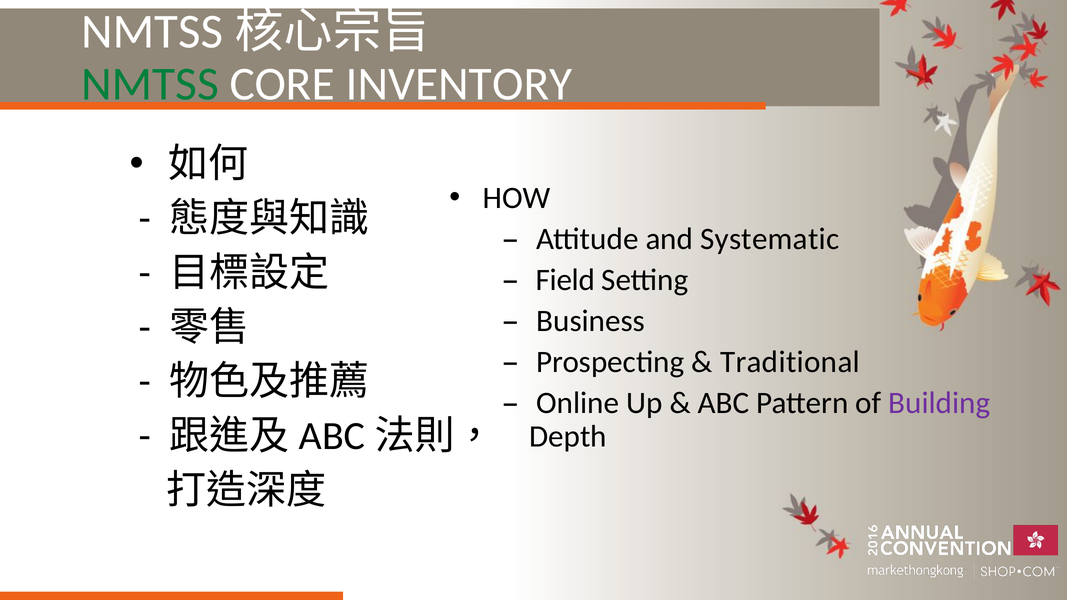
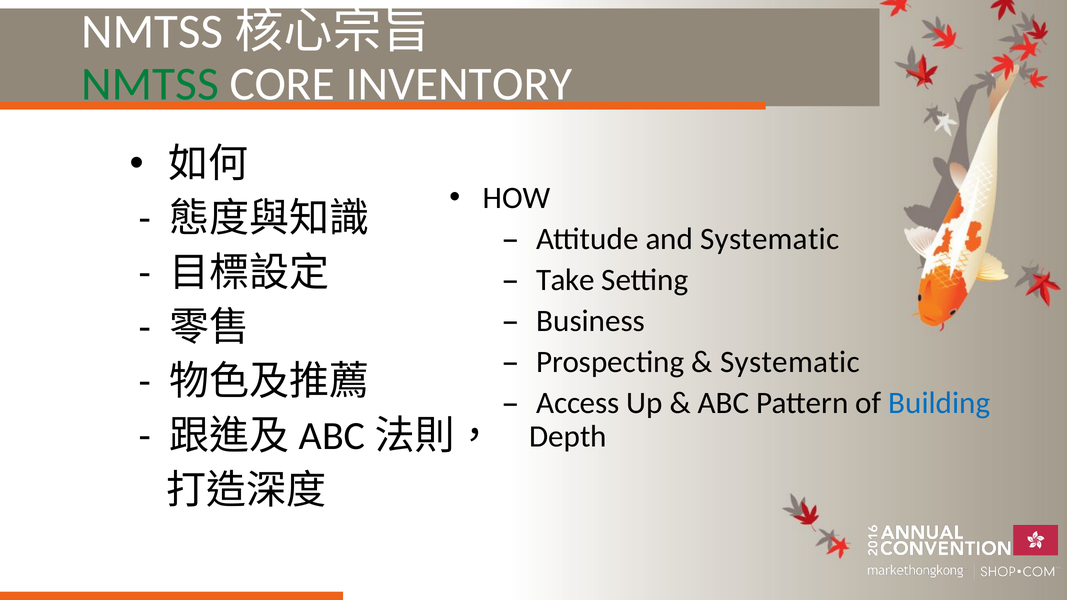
Field: Field -> Take (565, 280)
Traditional: Traditional -> Systematic (790, 362)
Online: Online -> Access (578, 403)
Building colour: purple -> blue (939, 403)
